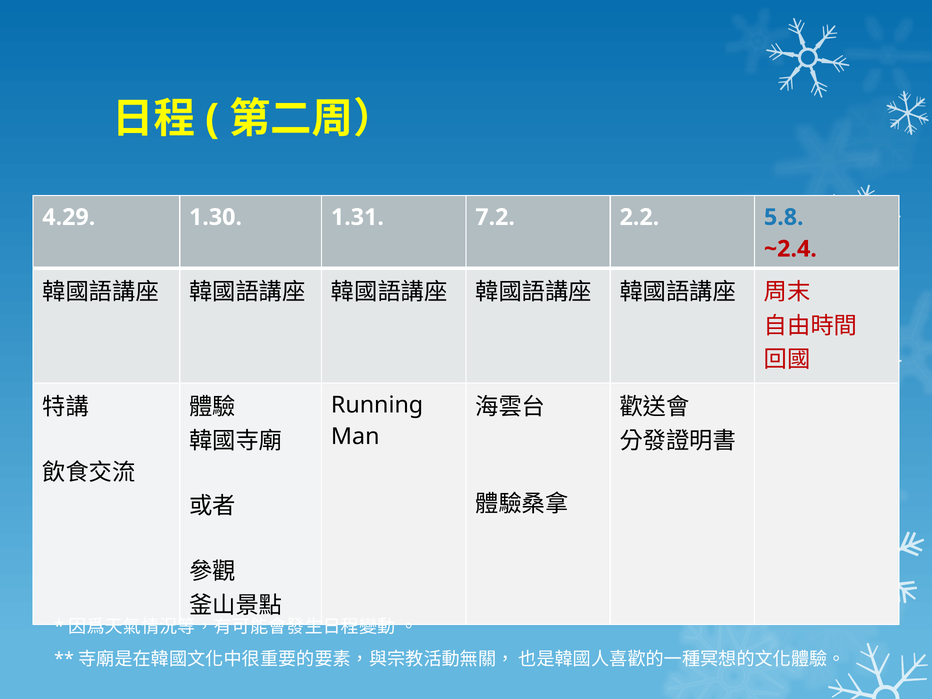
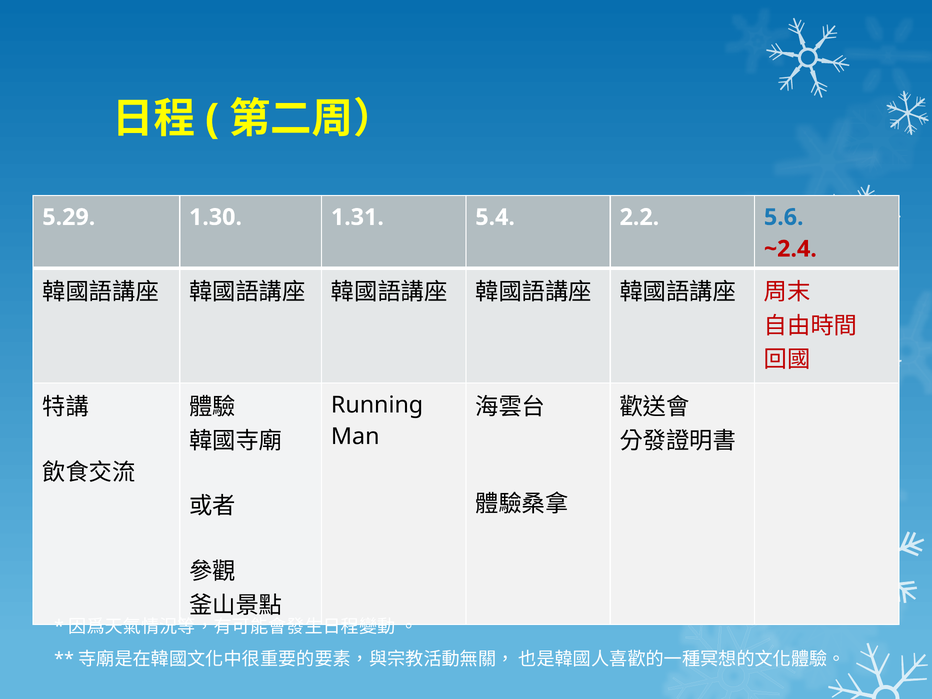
4.29: 4.29 -> 5.29 (69, 217)
7.2: 7.2 -> 5.4 (495, 217)
5.8: 5.8 -> 5.6 (784, 217)
